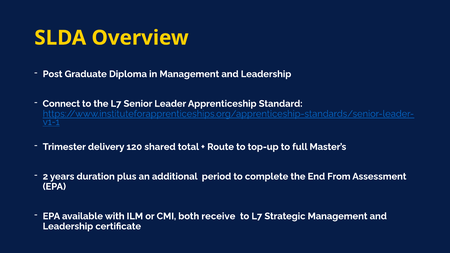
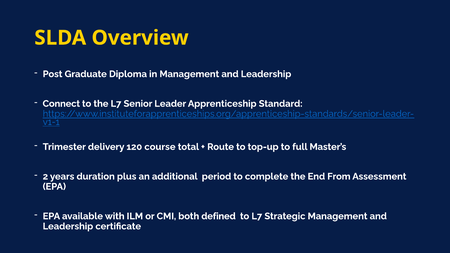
shared: shared -> course (160, 147)
receive: receive -> defined (218, 216)
